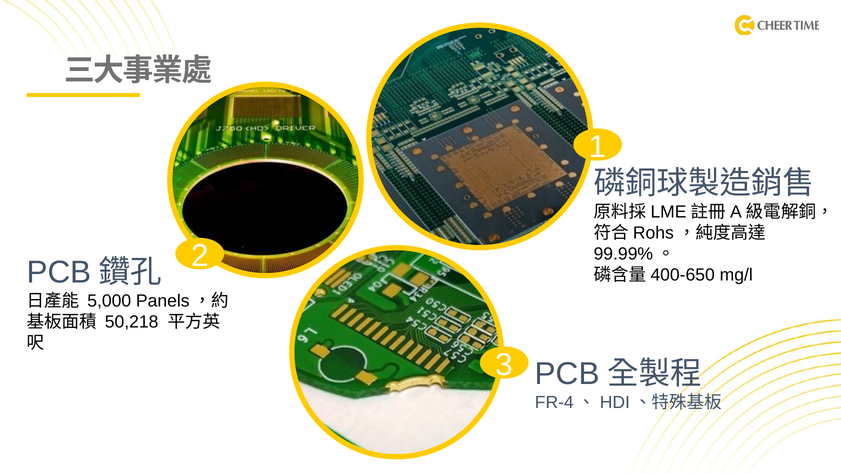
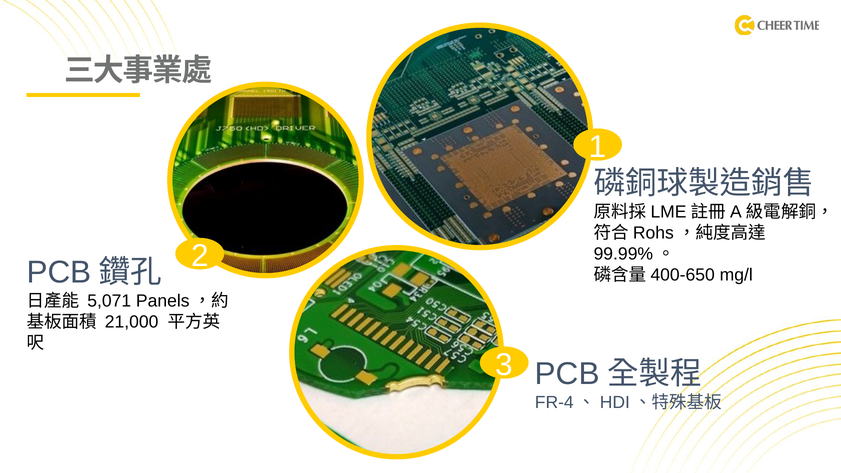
5,000: 5,000 -> 5,071 (109, 301)
50,218: 50,218 -> 21,000 (132, 322)
